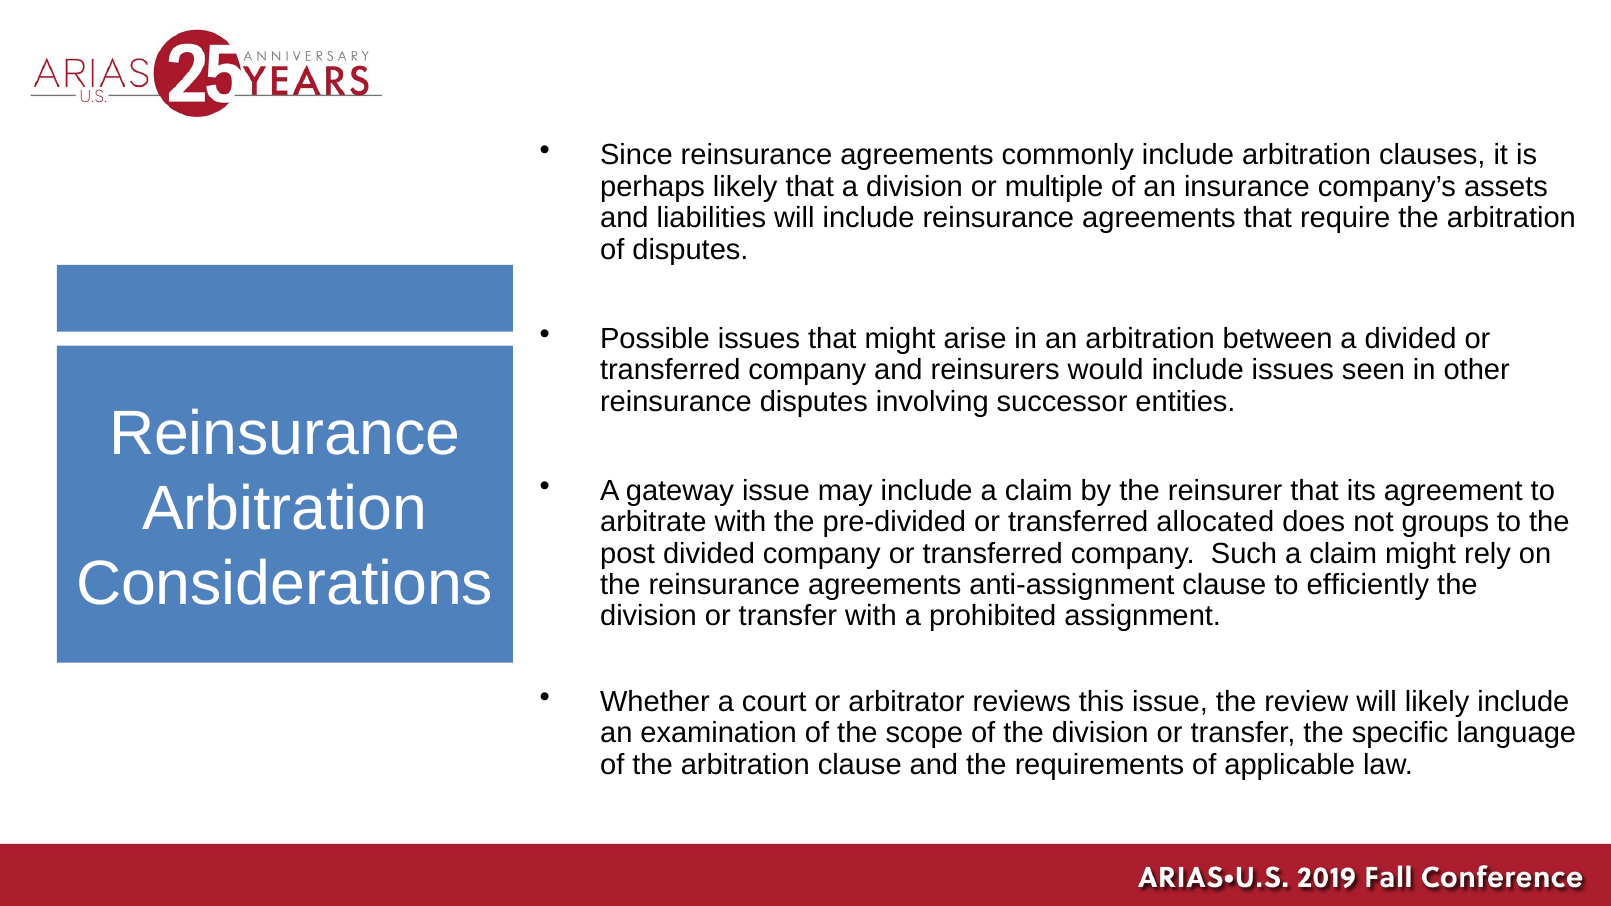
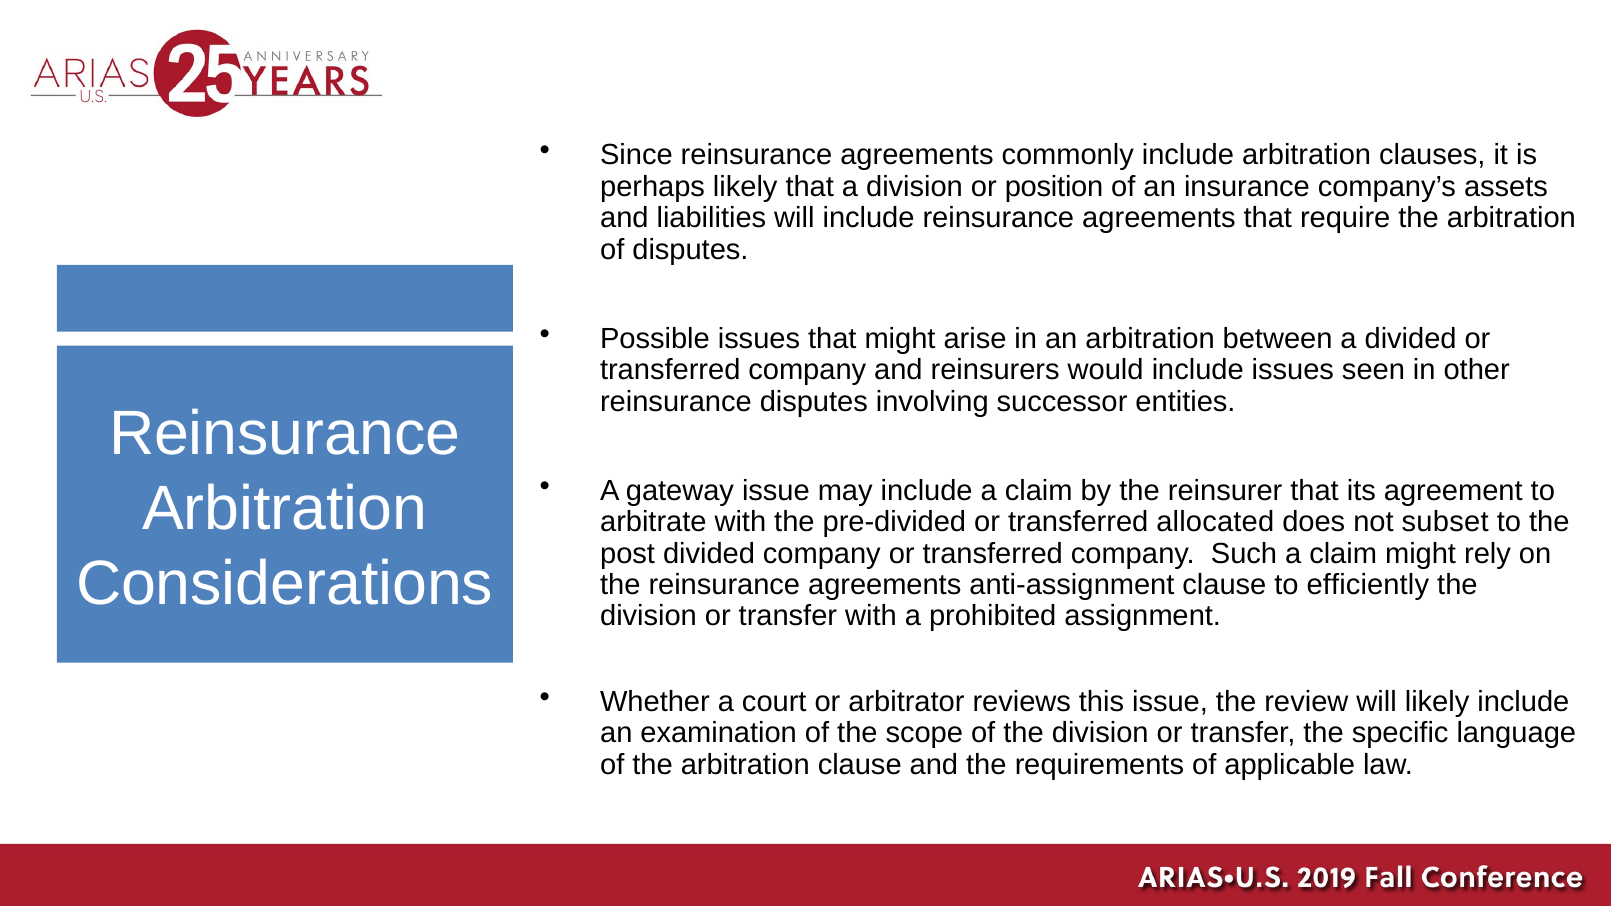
multiple: multiple -> position (1054, 187)
groups: groups -> subset (1445, 522)
